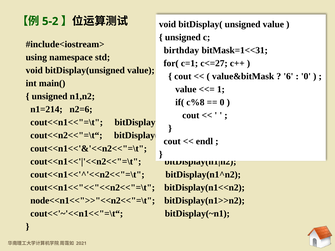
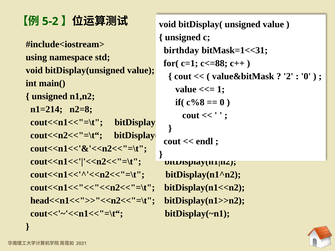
c<=27: c<=27 -> c<=88 (214, 63)
6: 6 -> 2 (288, 76)
n2=6: n2=6 -> n2=8 (81, 109)
node<<n1<<">>"<<n2<<"=\t: node<<n1<<">>"<<n2<<"=\t -> head<<n1<<">>"<<n2<<"=\t (93, 201)
